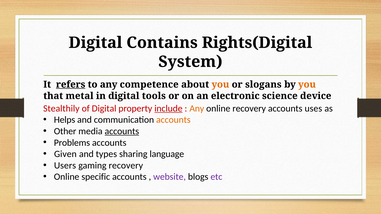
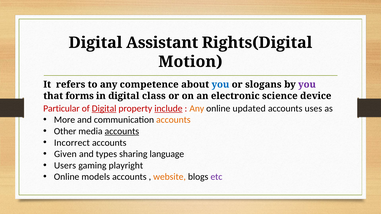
Contains: Contains -> Assistant (162, 43)
System: System -> Motion (190, 62)
refers underline: present -> none (71, 85)
you colour: orange -> blue (220, 85)
you colour: orange -> purple (307, 85)
metal: metal -> forms (80, 96)
tools: tools -> class (154, 96)
Stealthily: Stealthily -> Particular (61, 109)
Digital underline: none -> present (104, 109)
online recovery: recovery -> updated (249, 109)
Helps: Helps -> More (65, 120)
Problems: Problems -> Incorrect (72, 143)
gaming recovery: recovery -> playright (126, 166)
specific: specific -> models (96, 177)
website colour: purple -> orange (170, 177)
